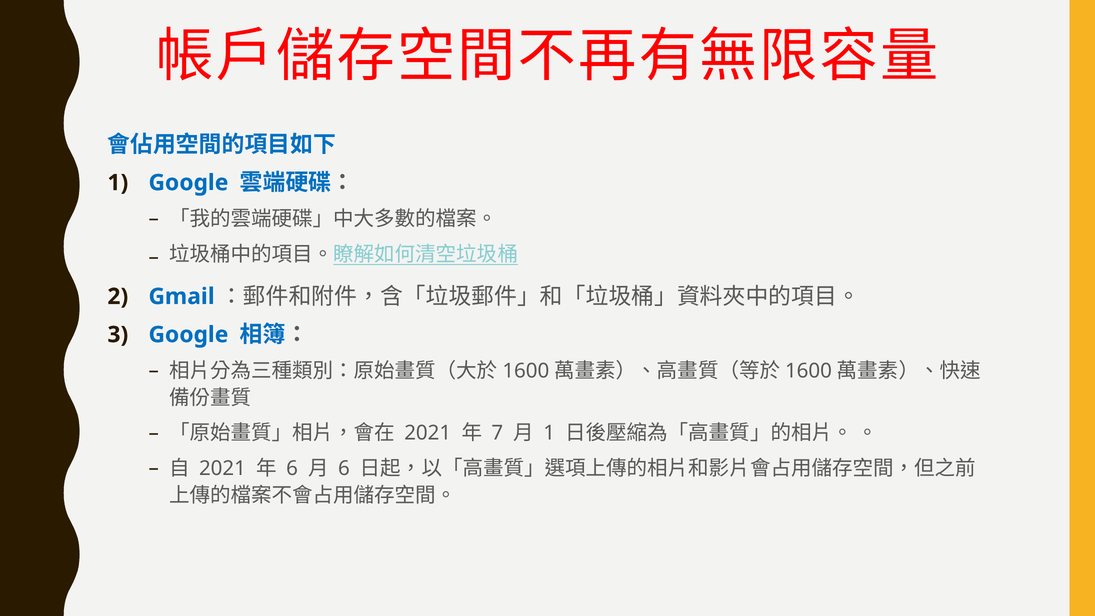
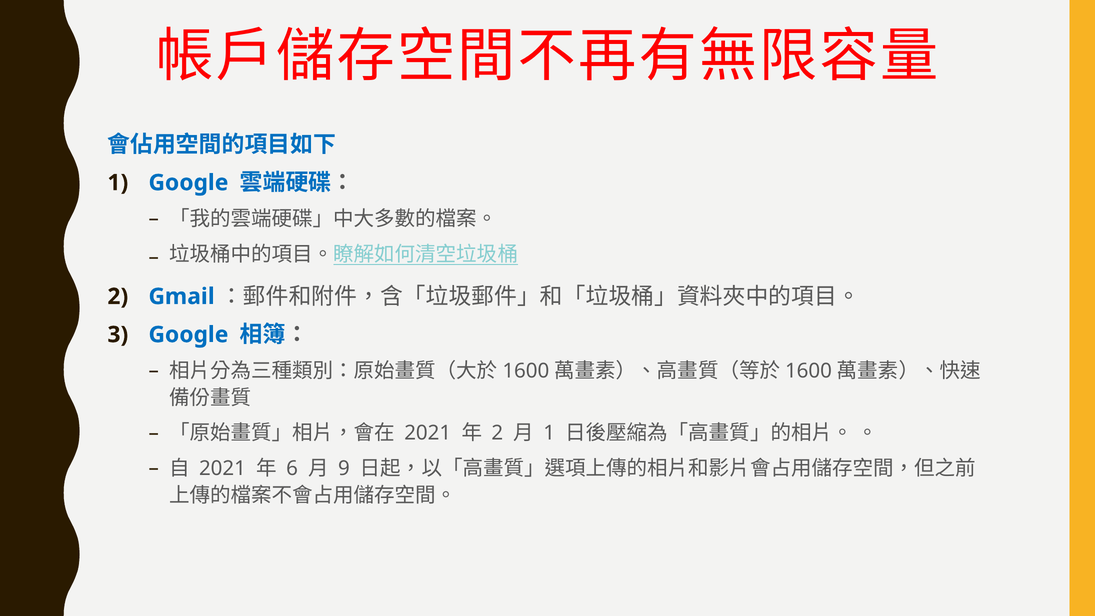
7: 7 -> 2 (497, 433)
6: 6 -> 9 (344, 468)
